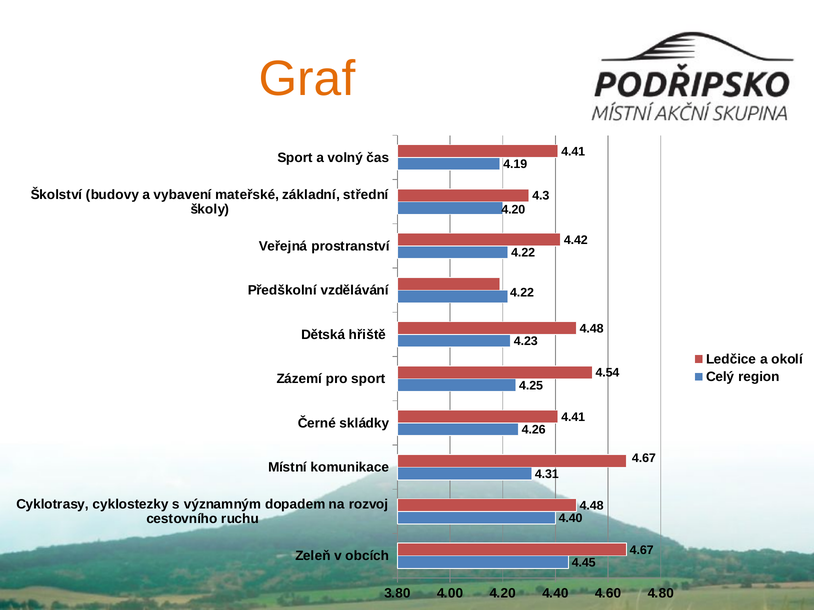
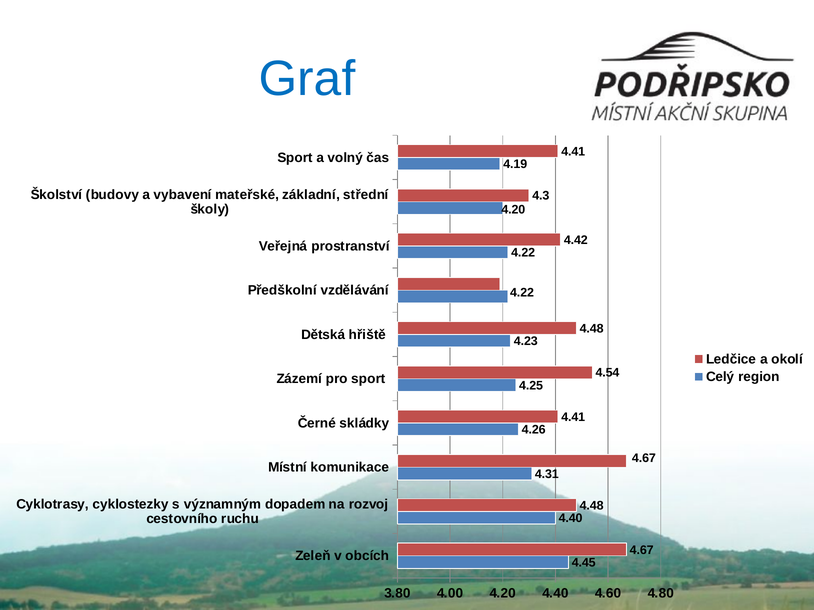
Graf colour: orange -> blue (307, 79)
